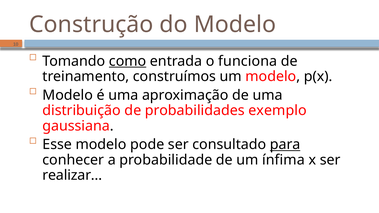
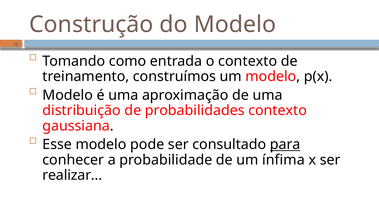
como underline: present -> none (128, 61)
o funciona: funciona -> contexto (248, 61)
probabilidades exemplo: exemplo -> contexto (278, 111)
